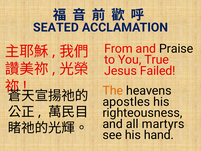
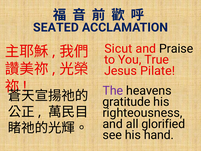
From: From -> Sicut (118, 49)
Failed: Failed -> Pilate (158, 71)
The colour: orange -> purple (113, 91)
apostles: apostles -> gratitude (126, 102)
martyrs: martyrs -> glorified (163, 124)
